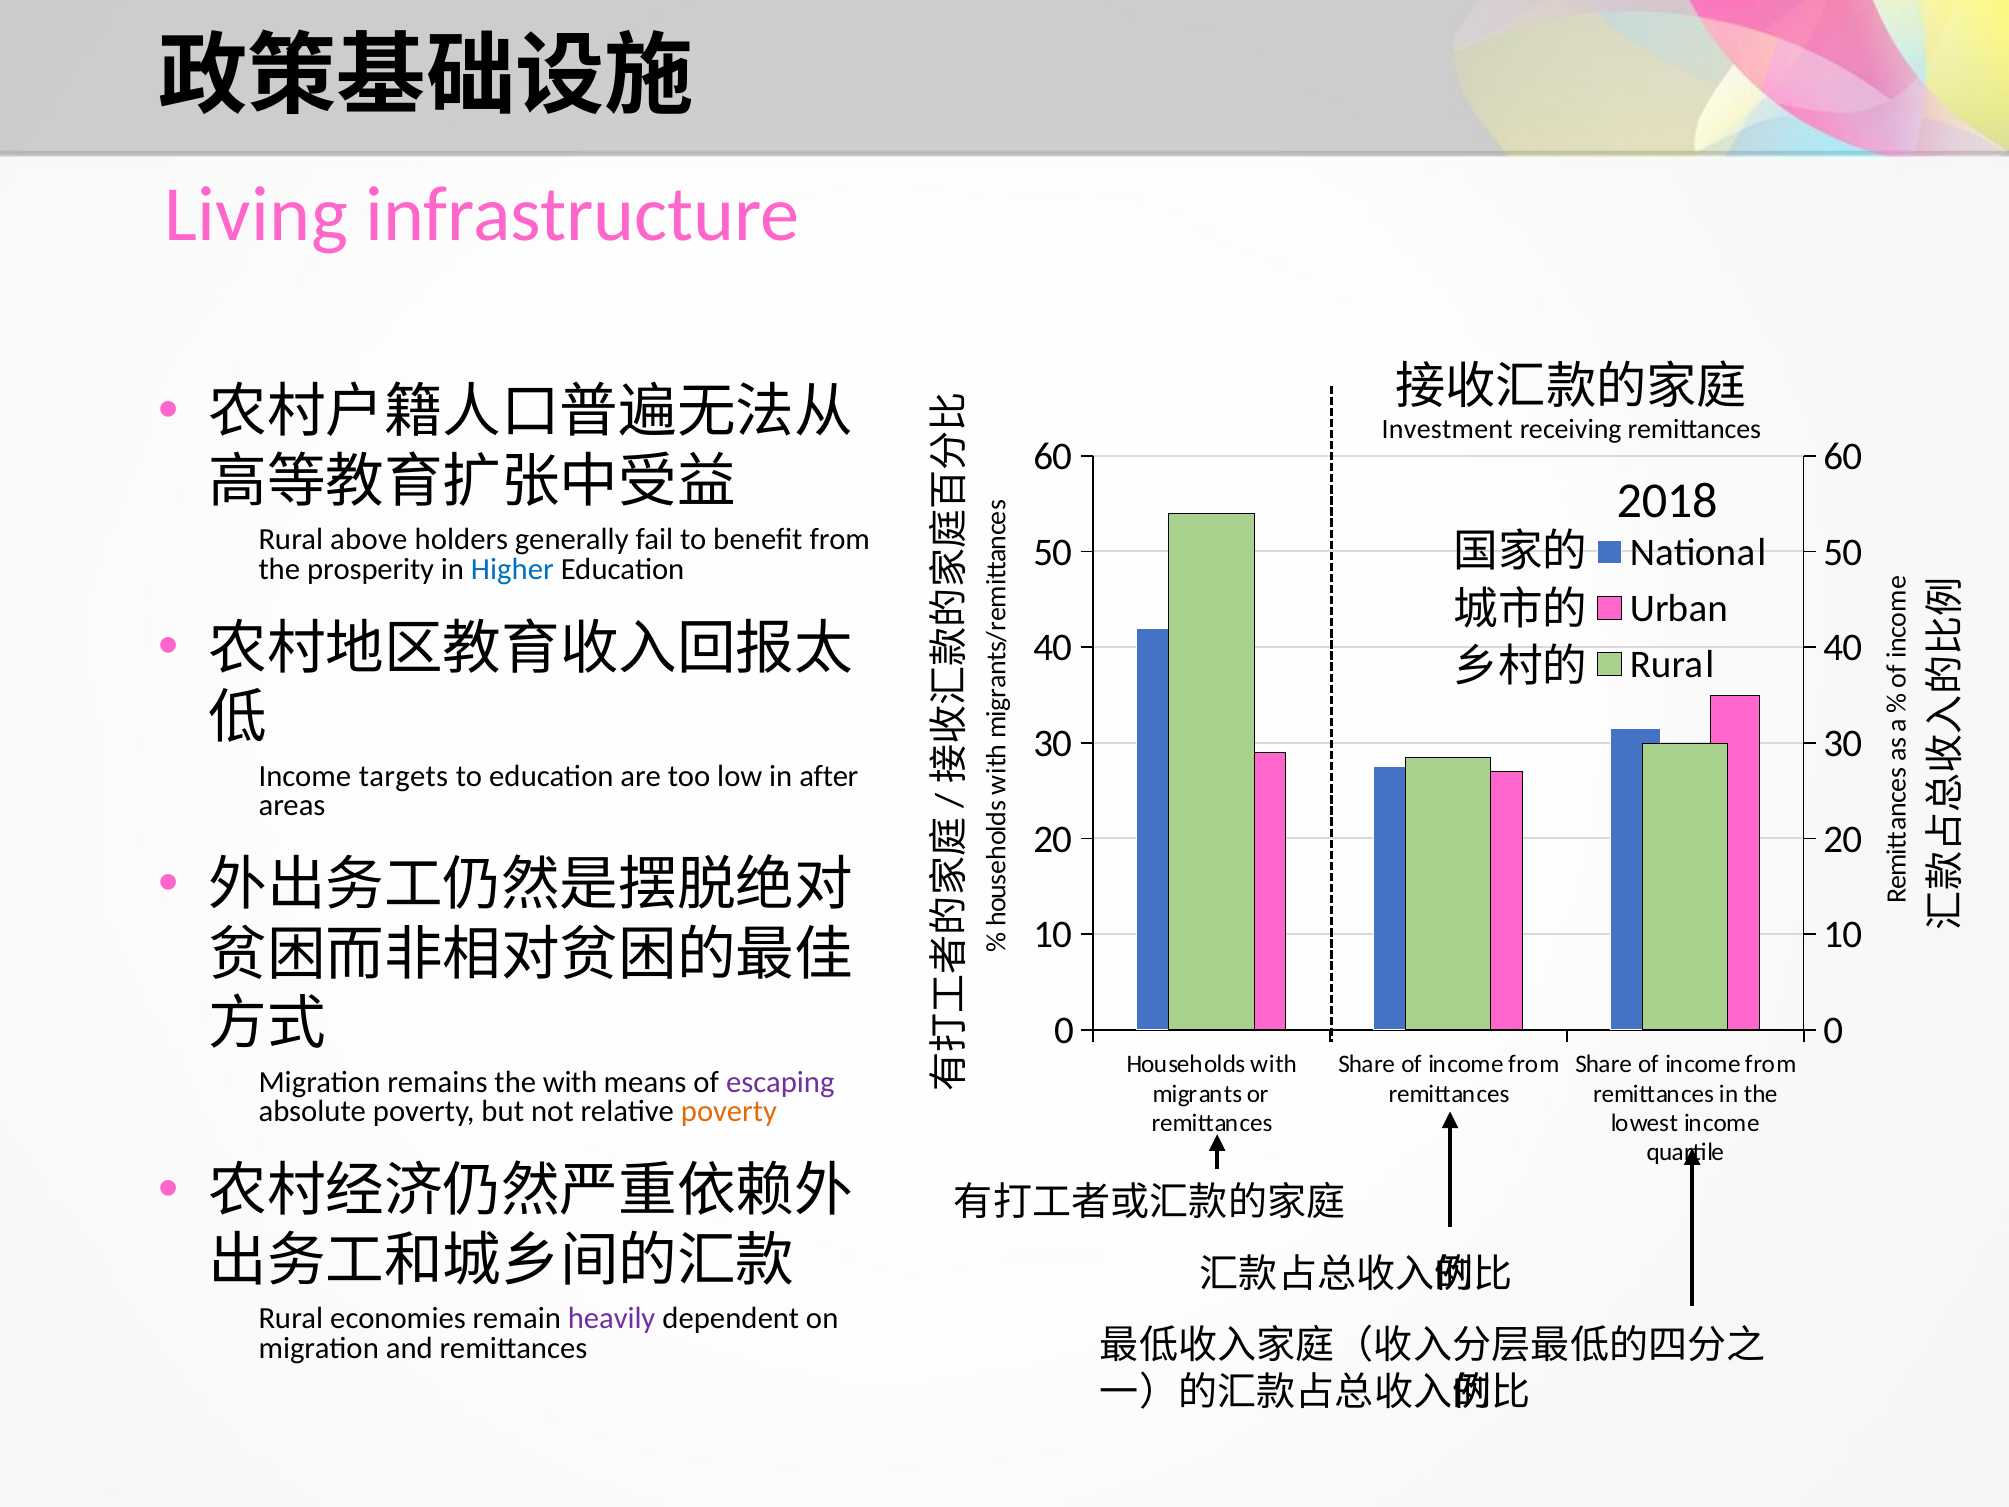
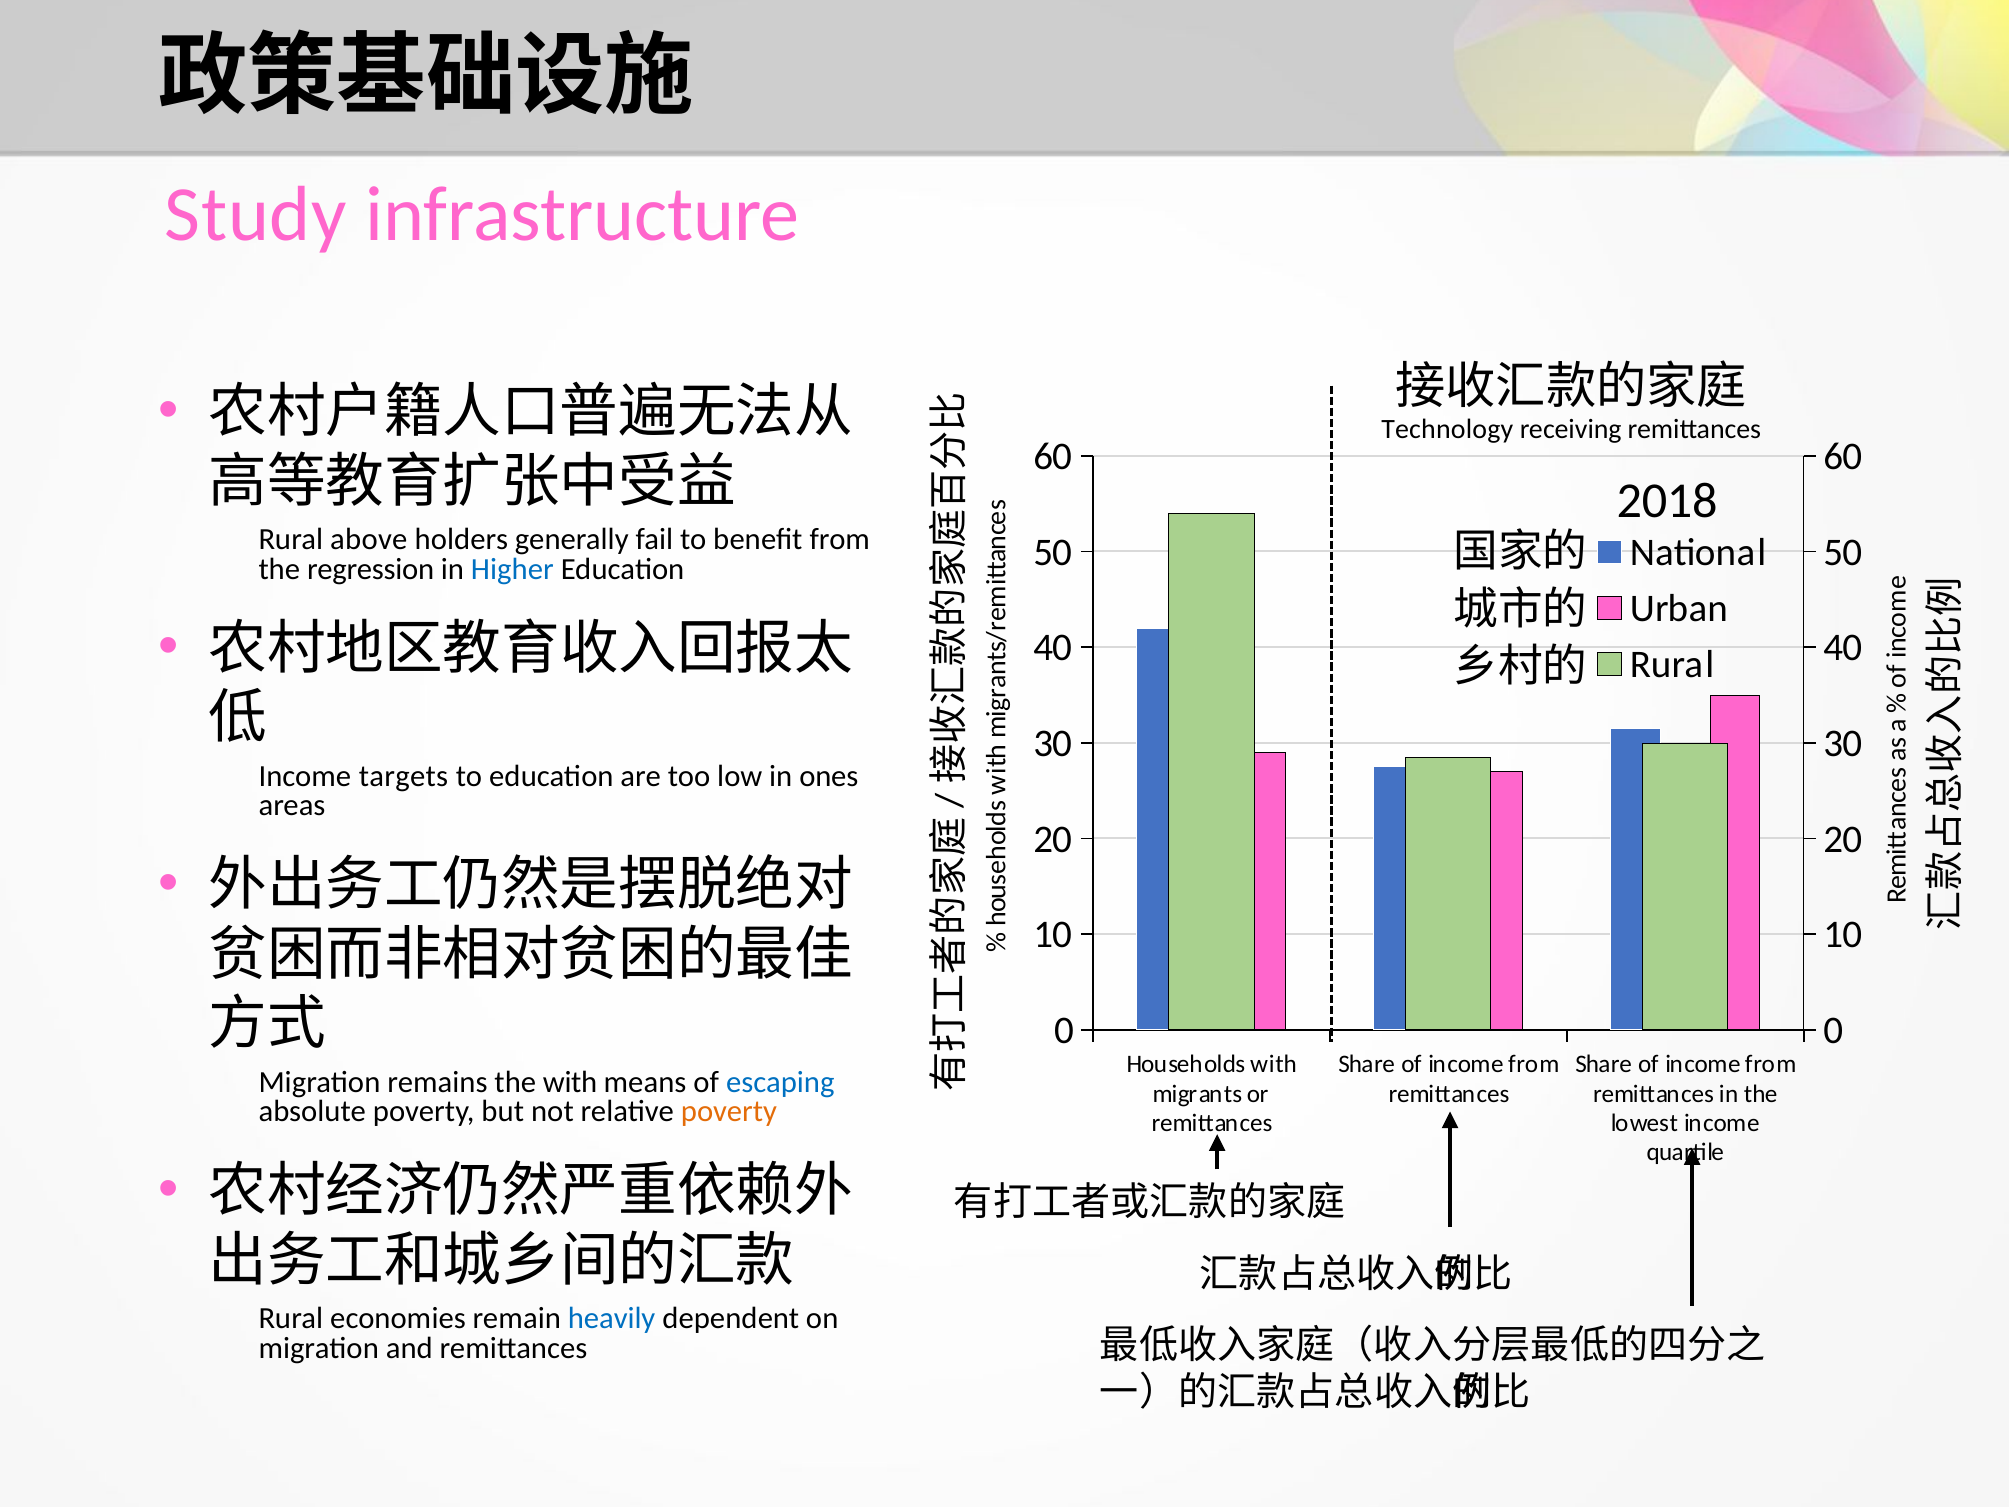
Living: Living -> Study (256, 214)
Investment: Investment -> Technology (1447, 429)
prosperity: prosperity -> regression (371, 569)
after: after -> ones (829, 776)
escaping colour: purple -> blue (780, 1082)
heavily colour: purple -> blue (612, 1318)
